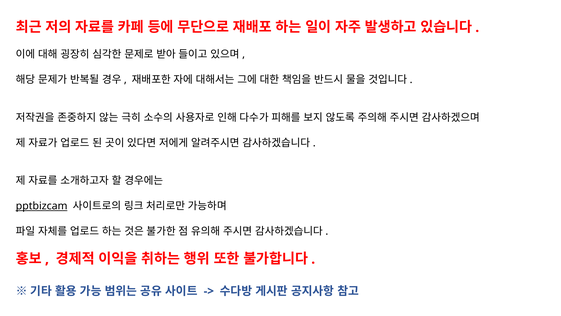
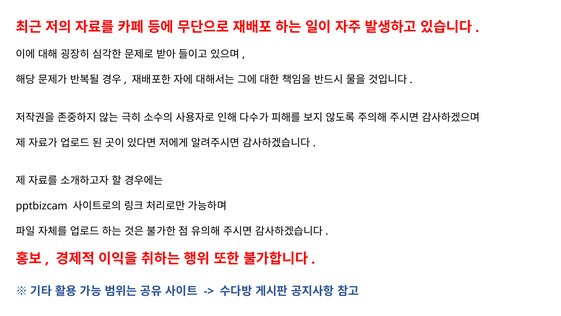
pptbizcam underline: present -> none (42, 206)
